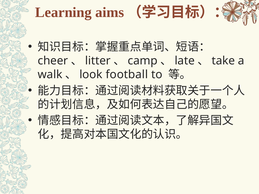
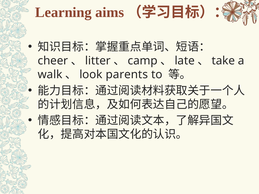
football: football -> parents (127, 75)
